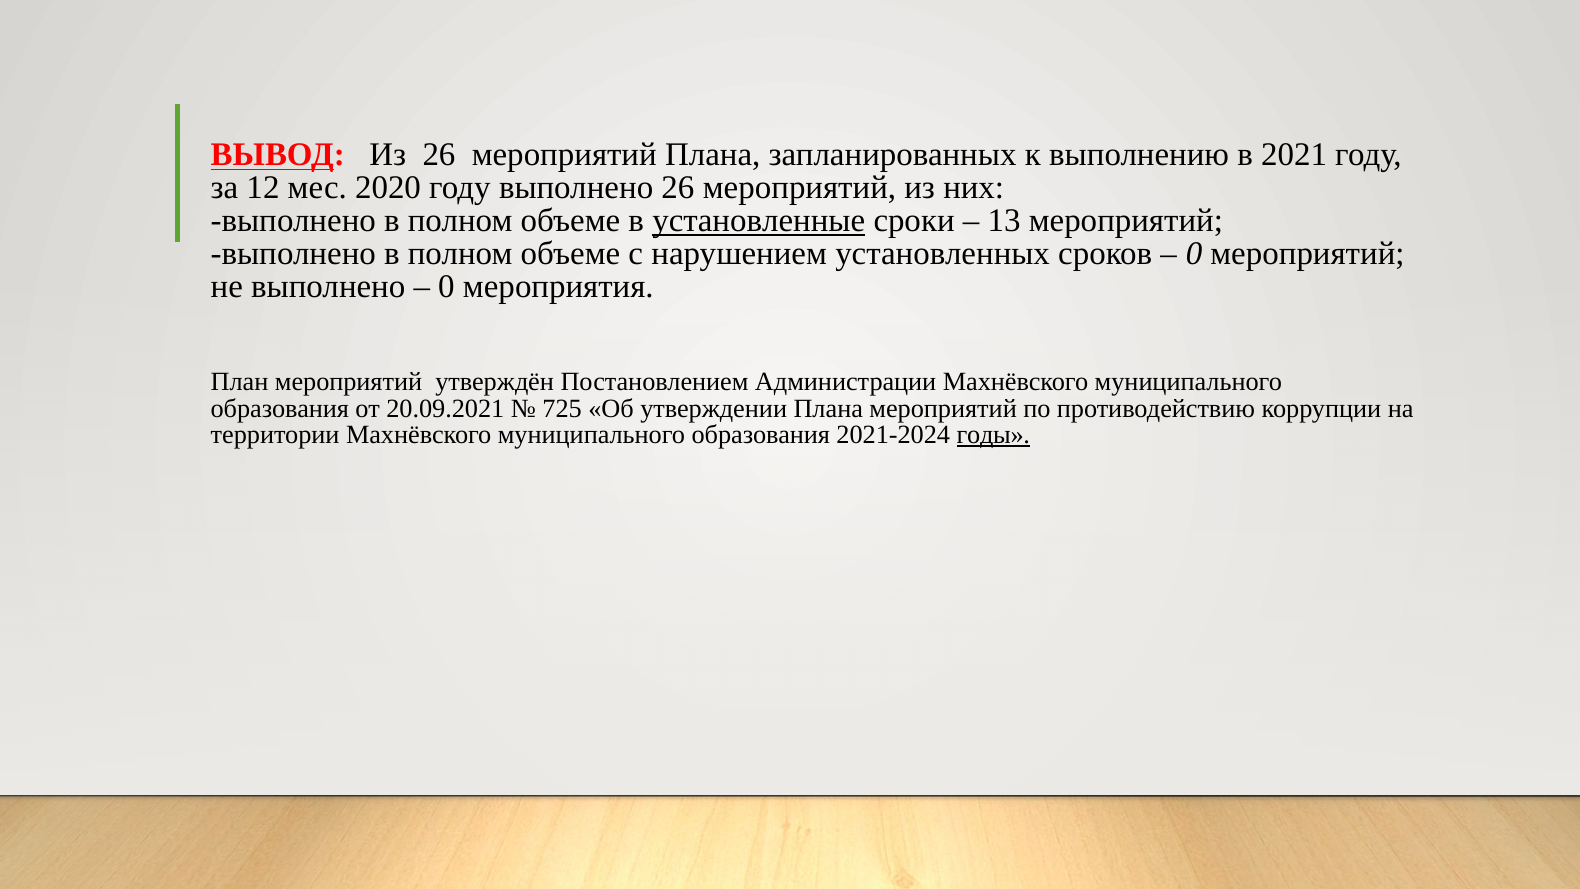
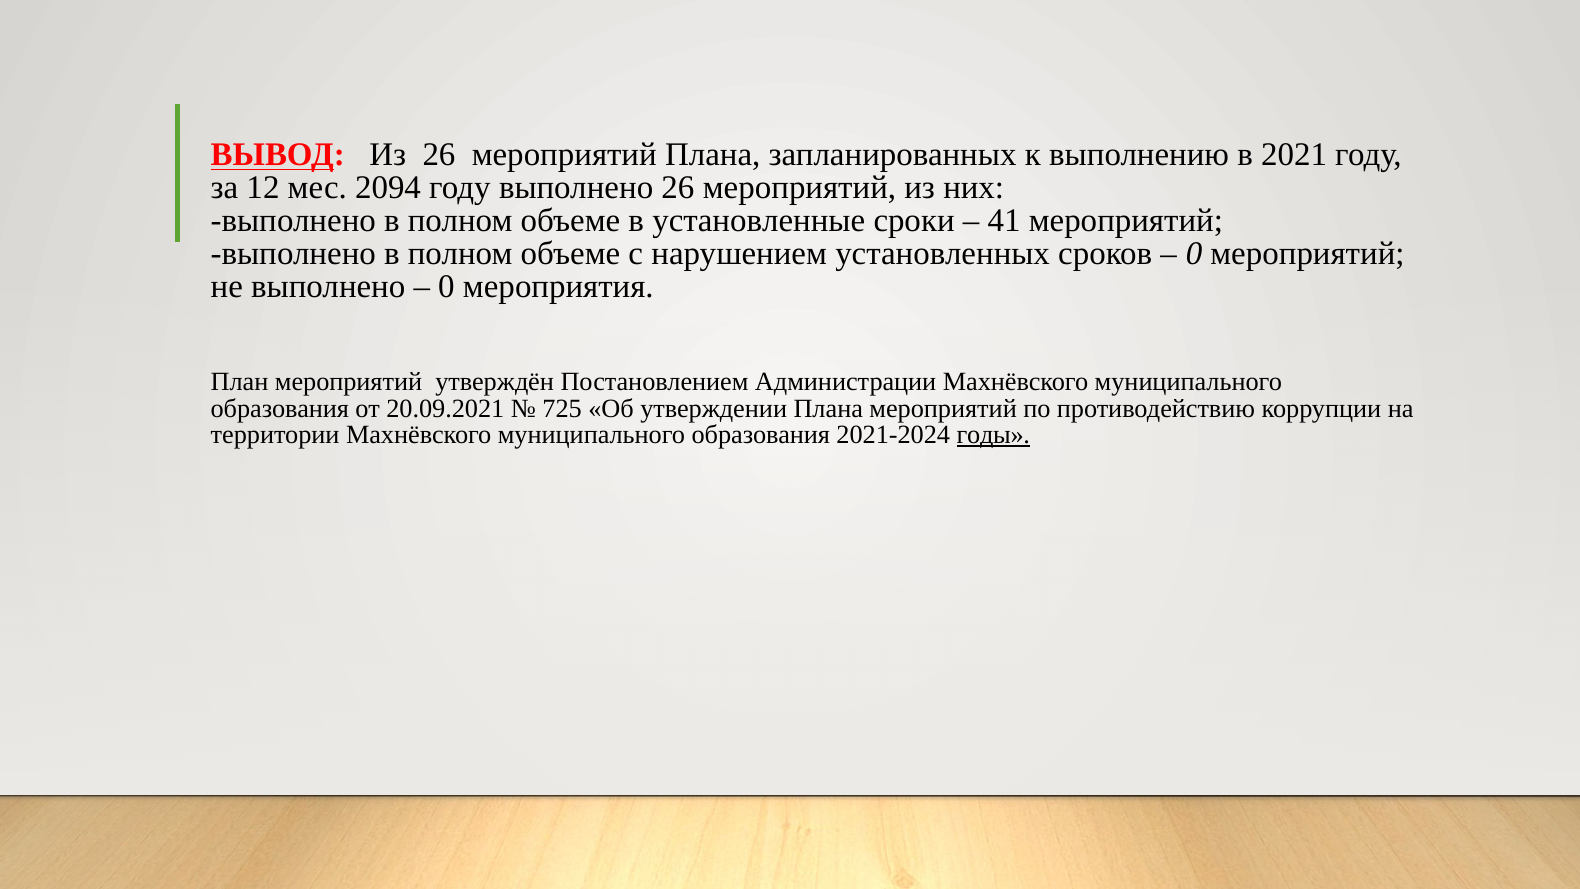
2020: 2020 -> 2094 (388, 188)
установленные underline: present -> none (759, 221)
13: 13 -> 41 (1004, 221)
